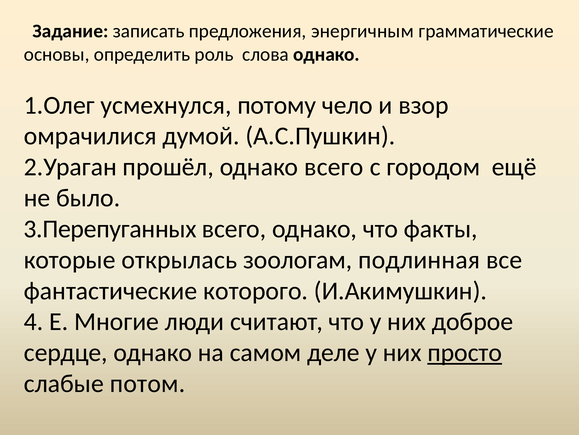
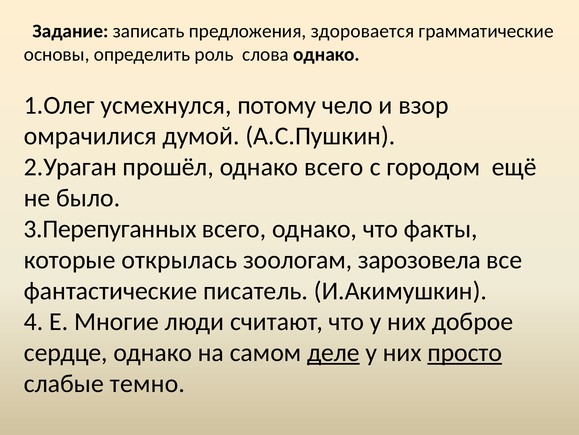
энергичным: энергичным -> здоровается (362, 31)
подлинная: подлинная -> зарозовела (419, 259)
которого: которого -> писатель (256, 290)
деле underline: none -> present (333, 352)
потом: потом -> темно (148, 383)
